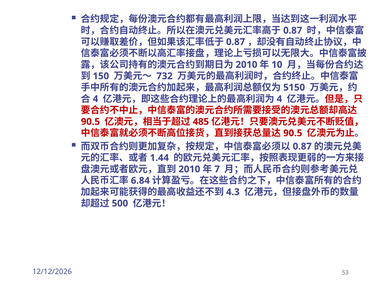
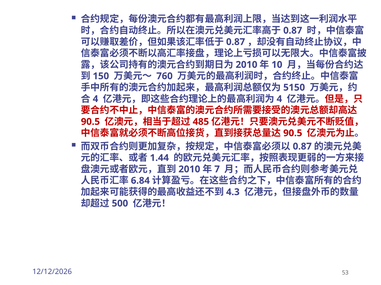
732: 732 -> 760 (165, 76)
